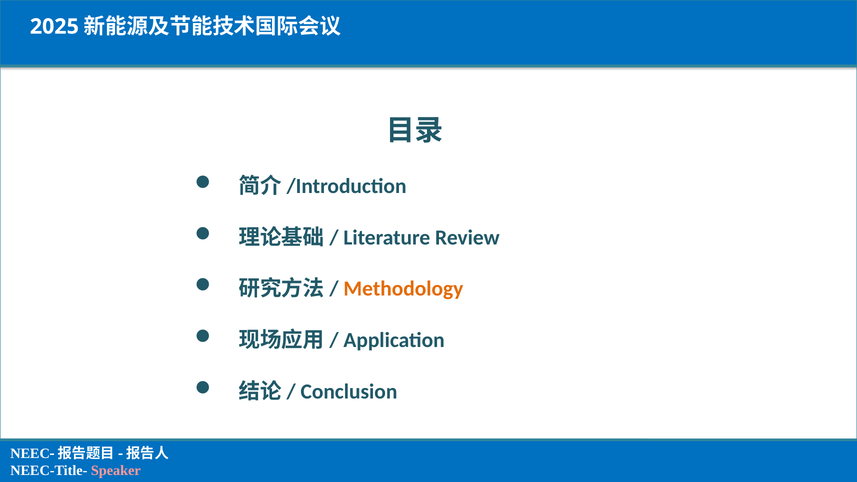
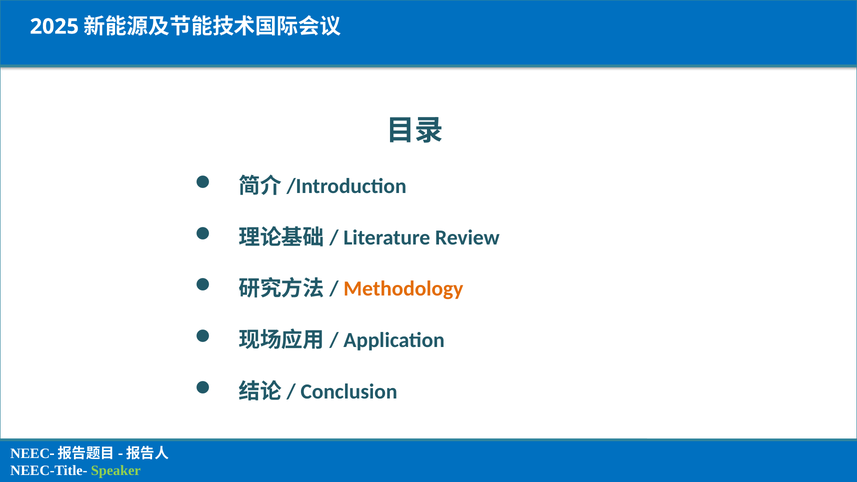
Speaker colour: pink -> light green (116, 471)
